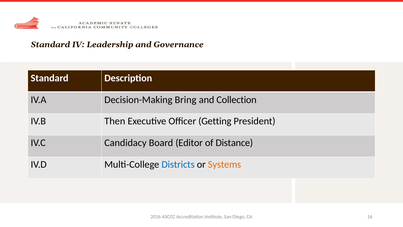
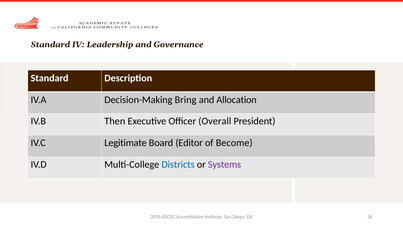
Collection: Collection -> Allocation (237, 100)
Getting: Getting -> Overall (215, 121)
Candidacy: Candidacy -> Legitimate (126, 143)
Distance: Distance -> Become (234, 143)
Systems colour: orange -> purple (225, 164)
